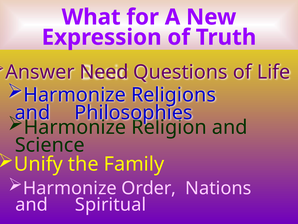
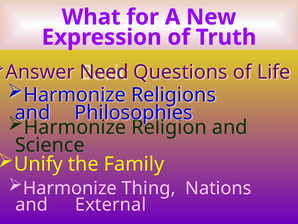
Order: Order -> Thing (149, 188)
Spiritual: Spiritual -> External (111, 204)
